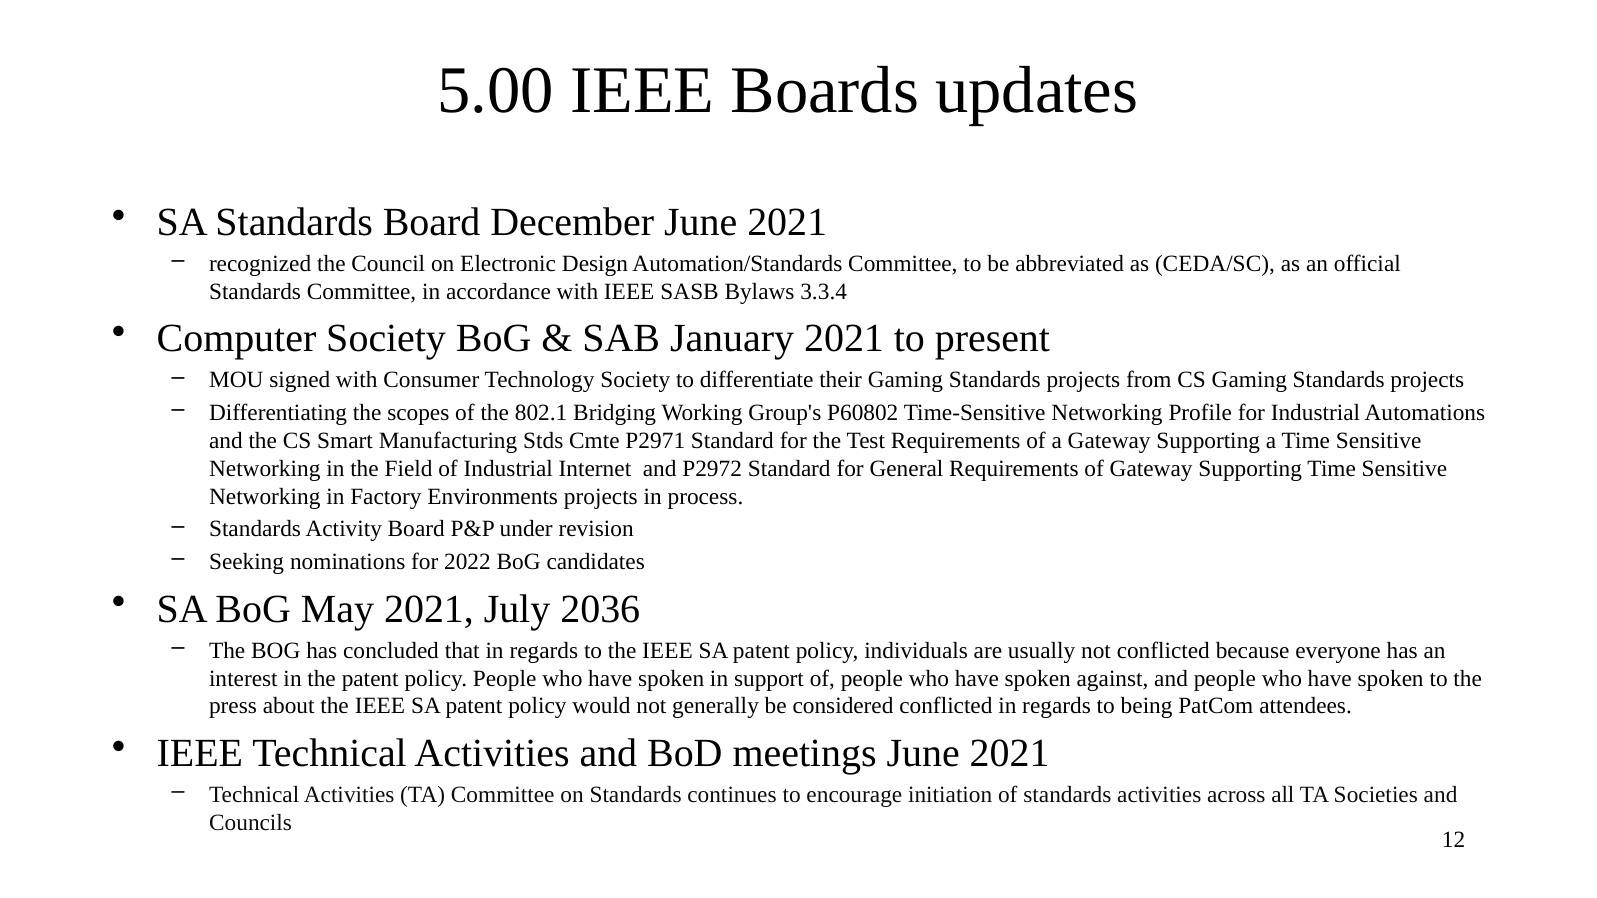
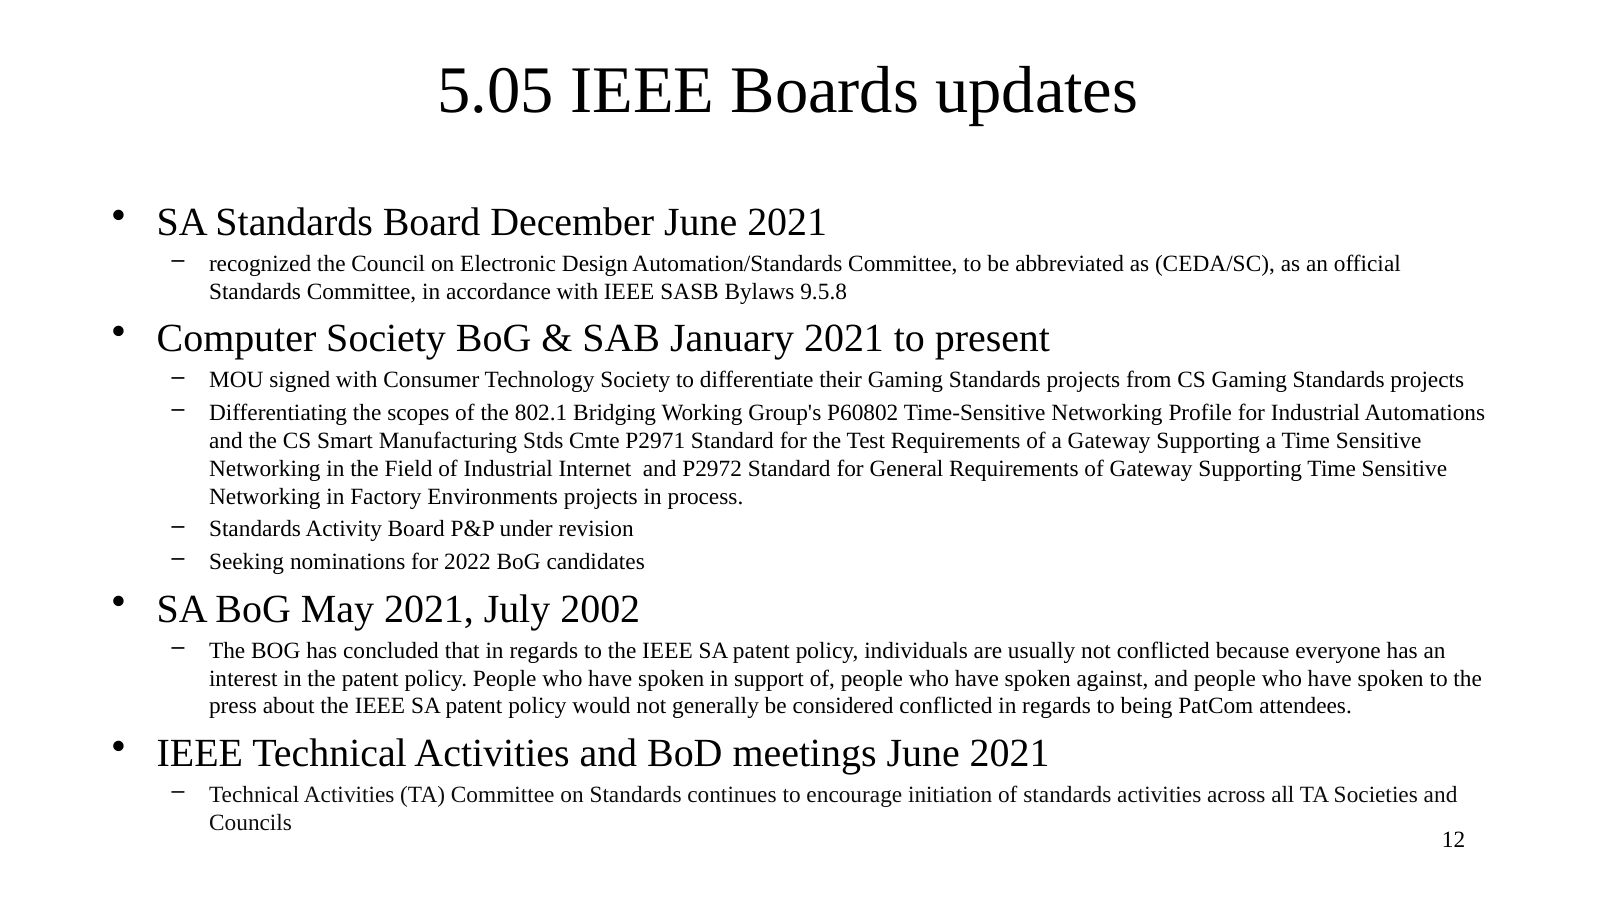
5.00: 5.00 -> 5.05 (496, 90)
3.3.4: 3.3.4 -> 9.5.8 (824, 292)
2036: 2036 -> 2002 (600, 609)
